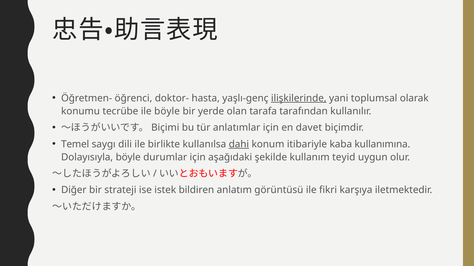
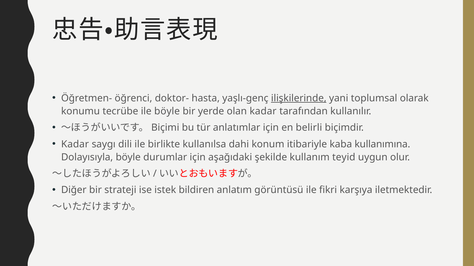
olan tarafa: tarafa -> kadar (263, 111)
davet: davet -> belirli (309, 128)
Temel: Temel -> Kadar (75, 144)
dahi underline: present -> none (239, 144)
